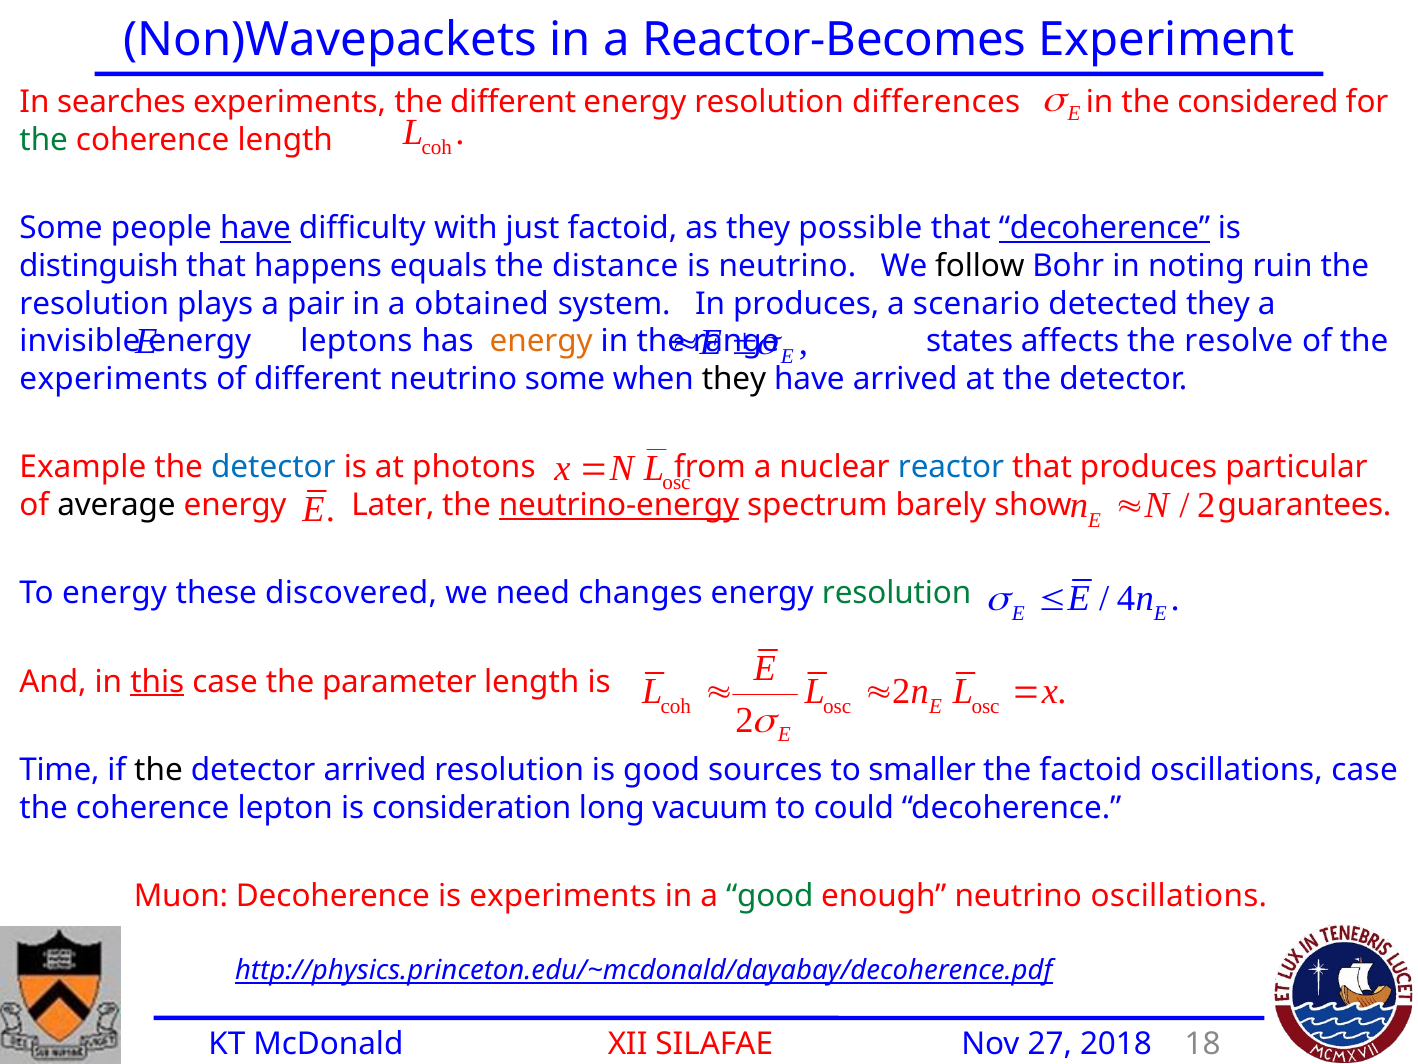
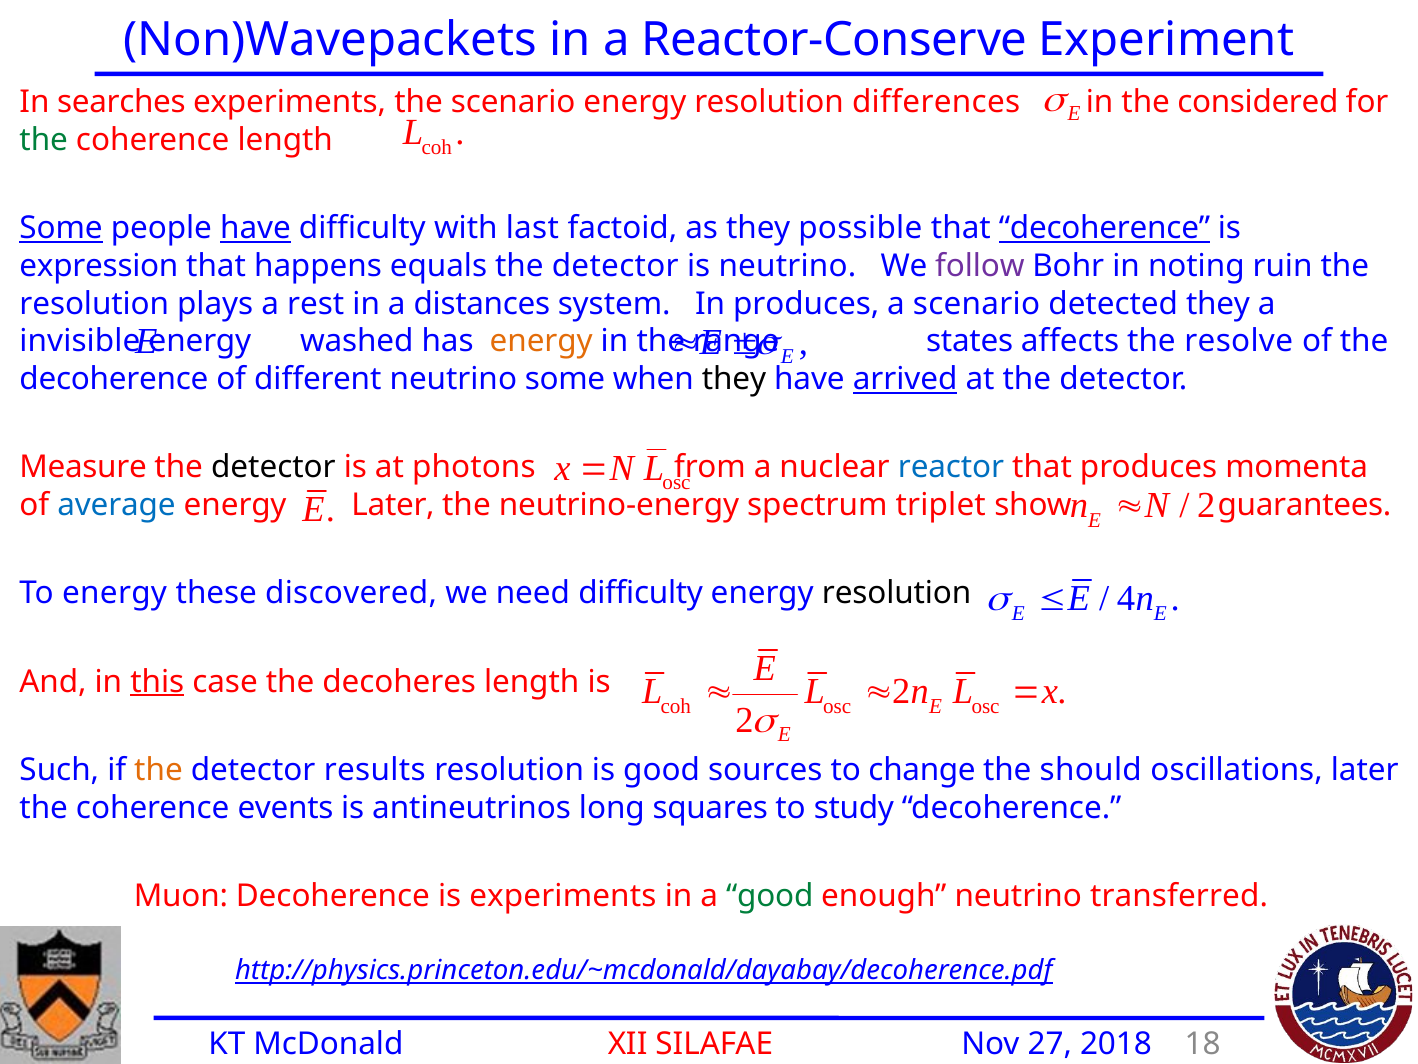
Reactor-Becomes: Reactor-Becomes -> Reactor-Conserve (834, 40)
the different: different -> scenario (513, 102)
Some underline: none -> present (61, 228)
just: just -> last (532, 228)
distinguish: distinguish -> expression (99, 266)
distance: distance -> detector (615, 266)
follow colour: black -> purple (980, 266)
pair: pair -> rest (316, 304)
obtained: obtained -> distances (482, 304)
leptons: leptons -> washed (357, 341)
experiments: experiments -> decoherence (114, 379)
arrived underline: none -> present (905, 379)
Example: Example -> Measure (83, 467)
detector colour: blue -> black (273, 467)
particular: particular -> momenta (1297, 467)
average colour: black -> blue (116, 505)
neutrino-energy underline: present -> none (619, 505)
barely: barely -> triplet (941, 505)
need changes: changes -> difficulty (641, 593)
resolution colour: green -> black (897, 593)
parameter: parameter -> decoheres (399, 682)
Time: Time -> Such (59, 770)
the colour: black -> orange (158, 770)
detector arrived: arrived -> results (375, 770)
smaller: smaller -> change (922, 770)
the factoid: factoid -> should (1091, 770)
oscillations case: case -> later (1365, 770)
lepton: lepton -> events (285, 808)
consideration: consideration -> antineutrinos (472, 808)
vacuum: vacuum -> squares (710, 808)
could: could -> study (854, 808)
neutrino oscillations: oscillations -> transferred (1179, 896)
